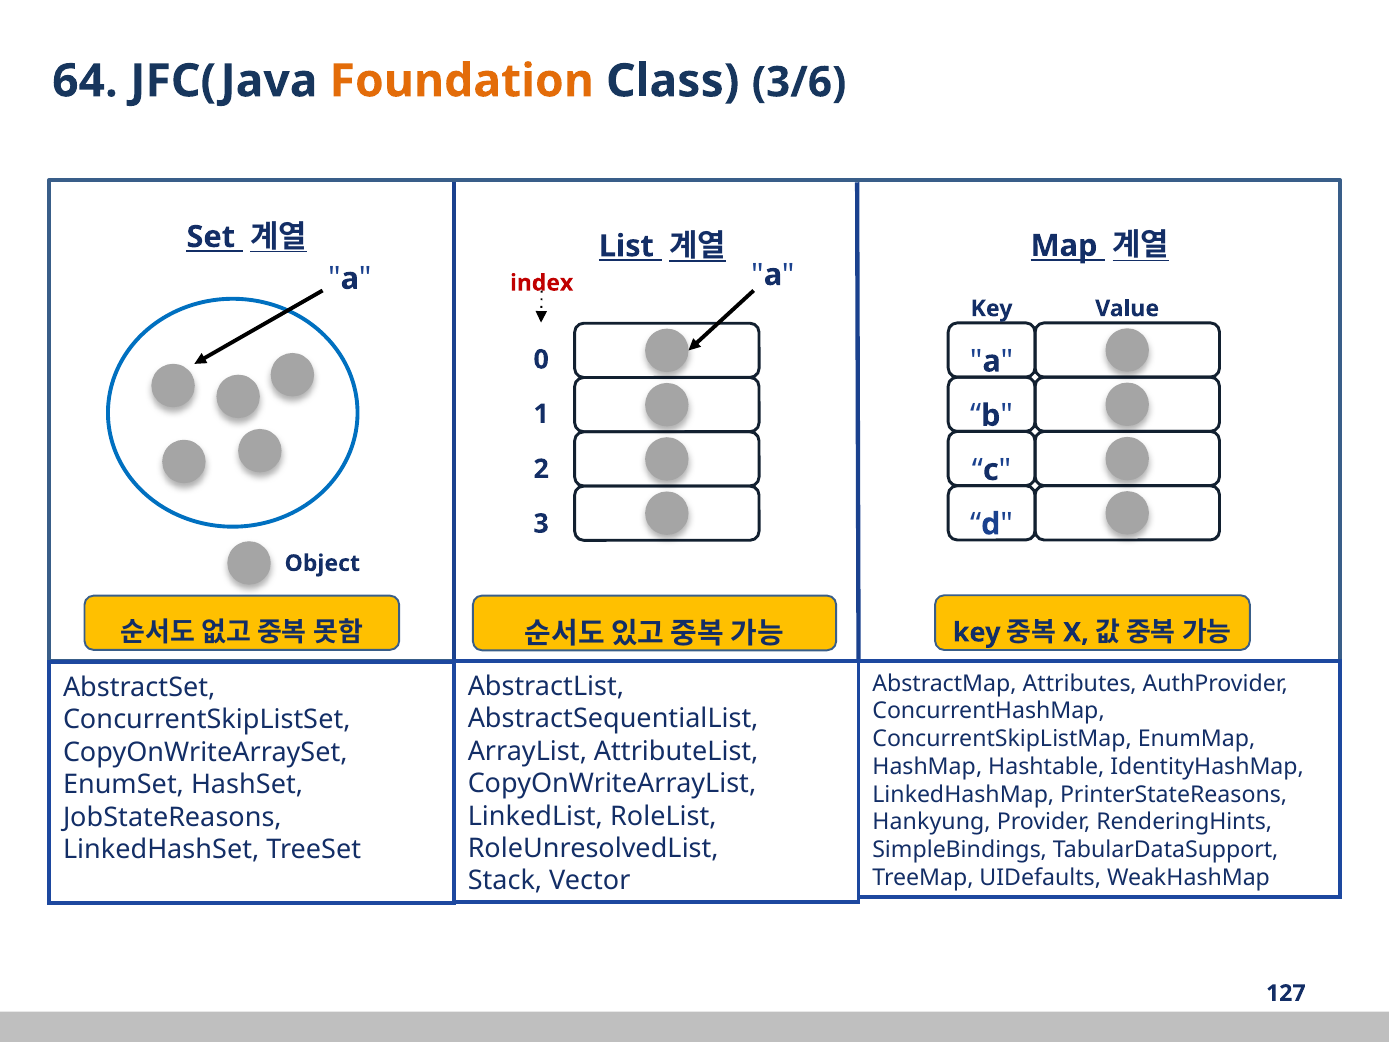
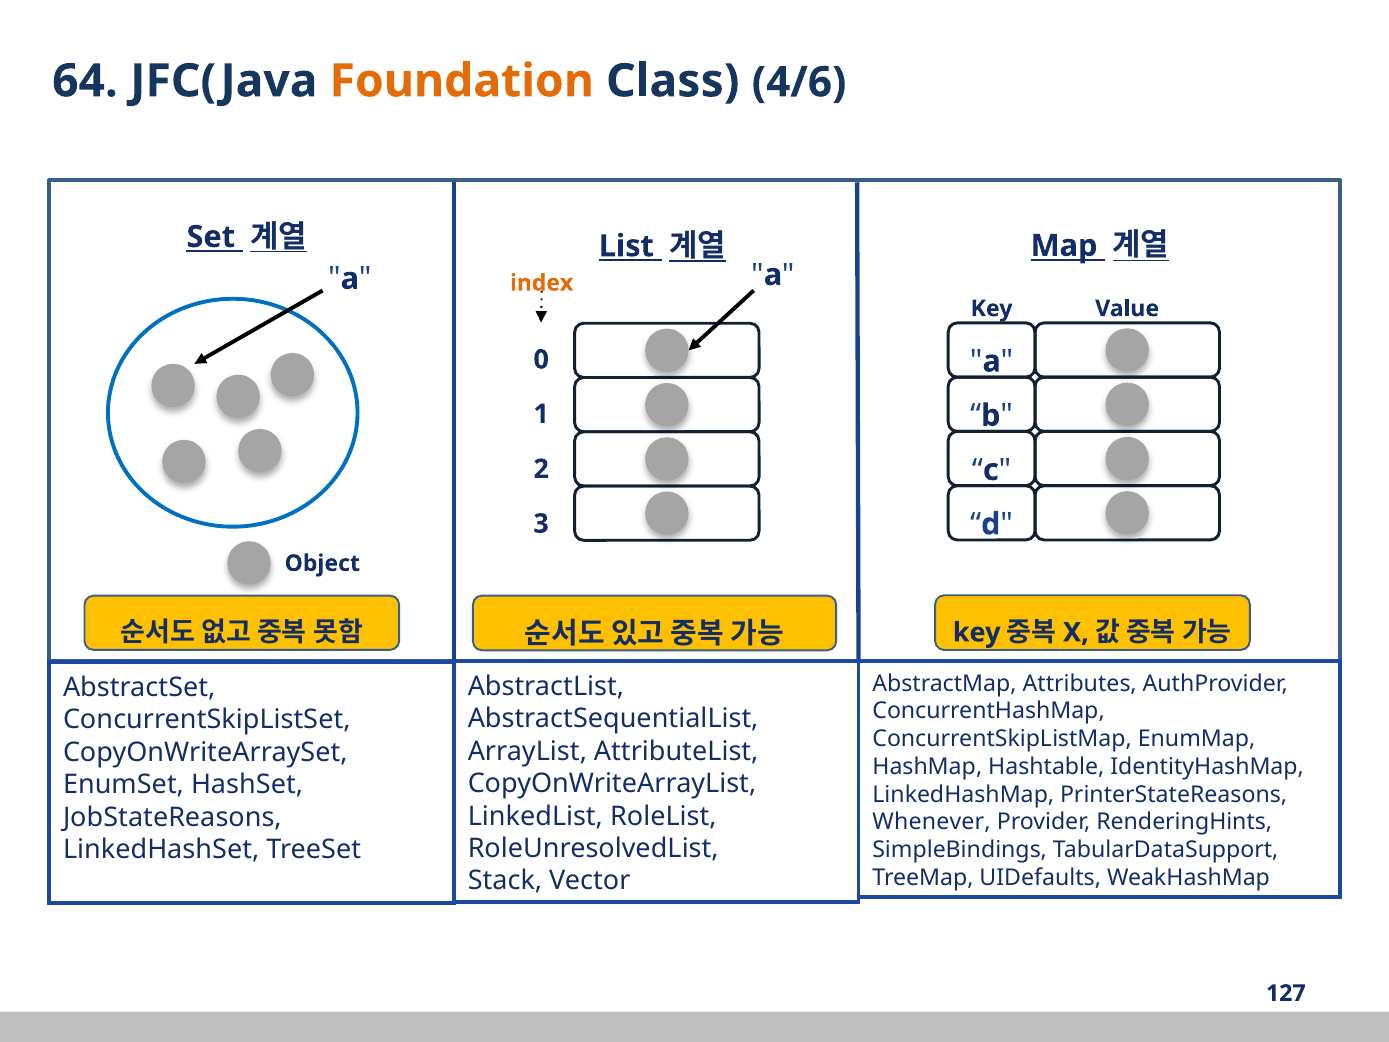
3/6: 3/6 -> 4/6 (799, 82)
index colour: red -> orange (542, 283)
Hankyung: Hankyung -> Whenever (932, 822)
